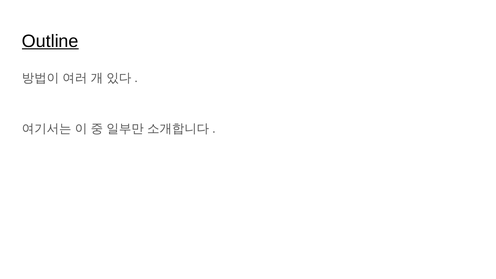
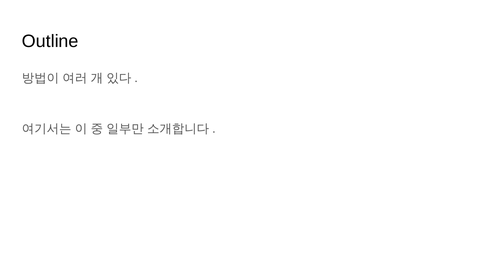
Outline underline: present -> none (50, 41)
